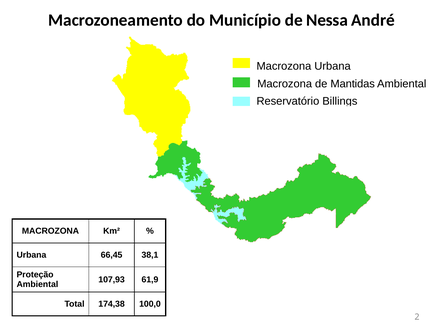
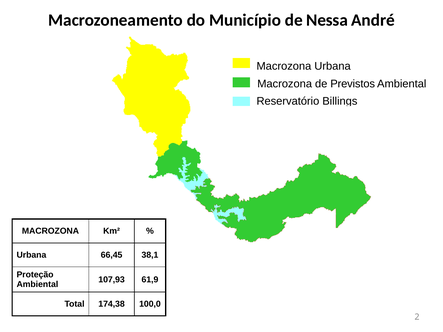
Mantidas: Mantidas -> Previstos (353, 84)
